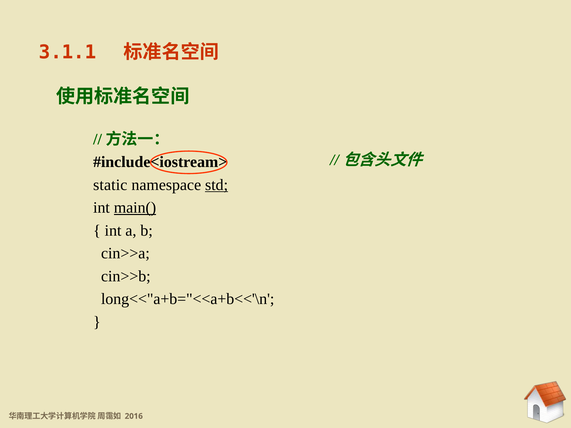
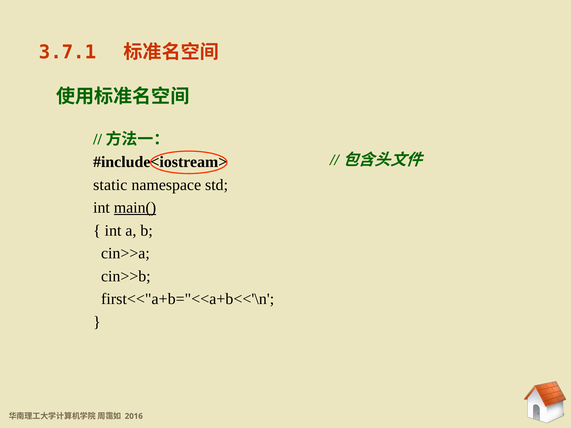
3.1.1: 3.1.1 -> 3.7.1 (68, 52)
std underline: present -> none (217, 185)
long<<"a+b="<<a+b<<'\n: long<<"a+b="<<a+b<<'\n -> first<<"a+b="<<a+b<<'\n (188, 299)
